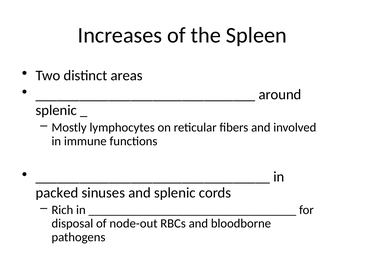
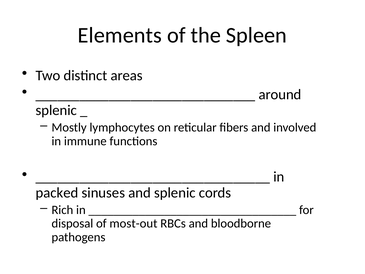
Increases: Increases -> Elements (120, 35)
node-out: node-out -> most-out (133, 223)
